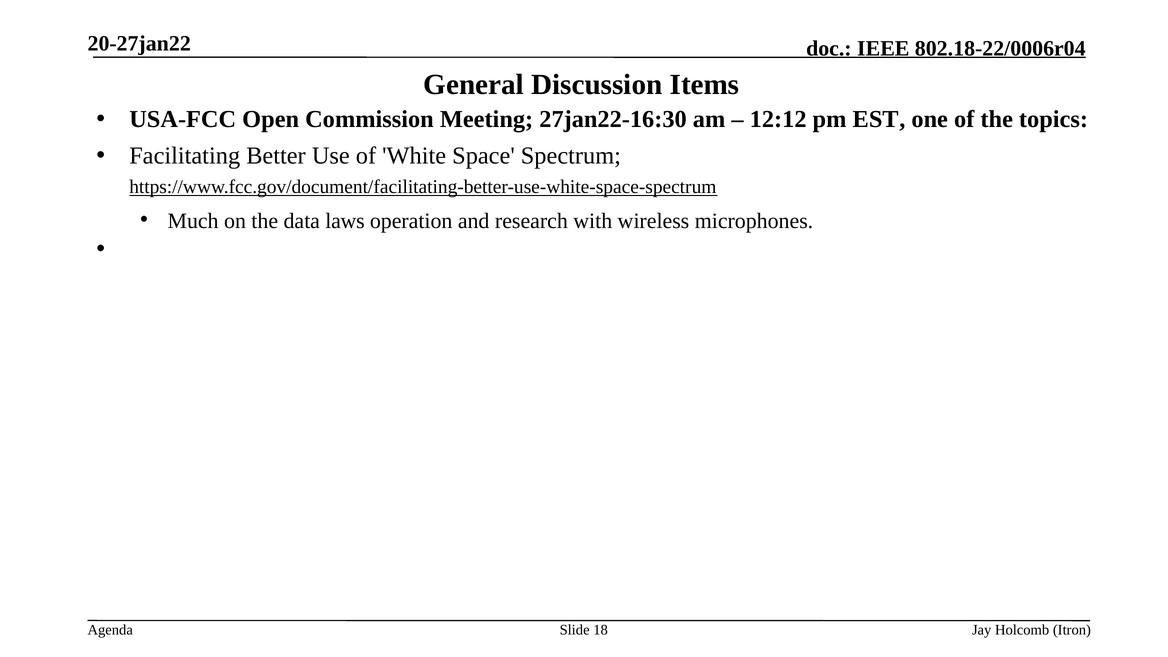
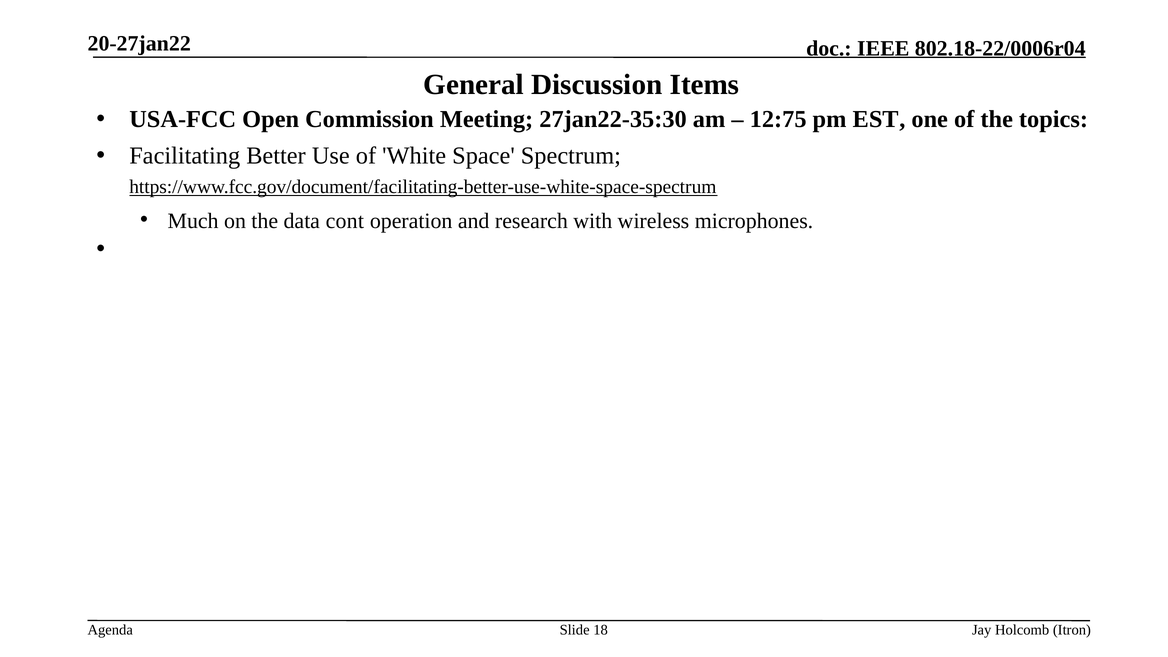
27jan22-16:30: 27jan22-16:30 -> 27jan22-35:30 (613, 119)
12:12: 12:12 -> 12:75 (778, 119)
laws: laws -> cont (345, 221)
